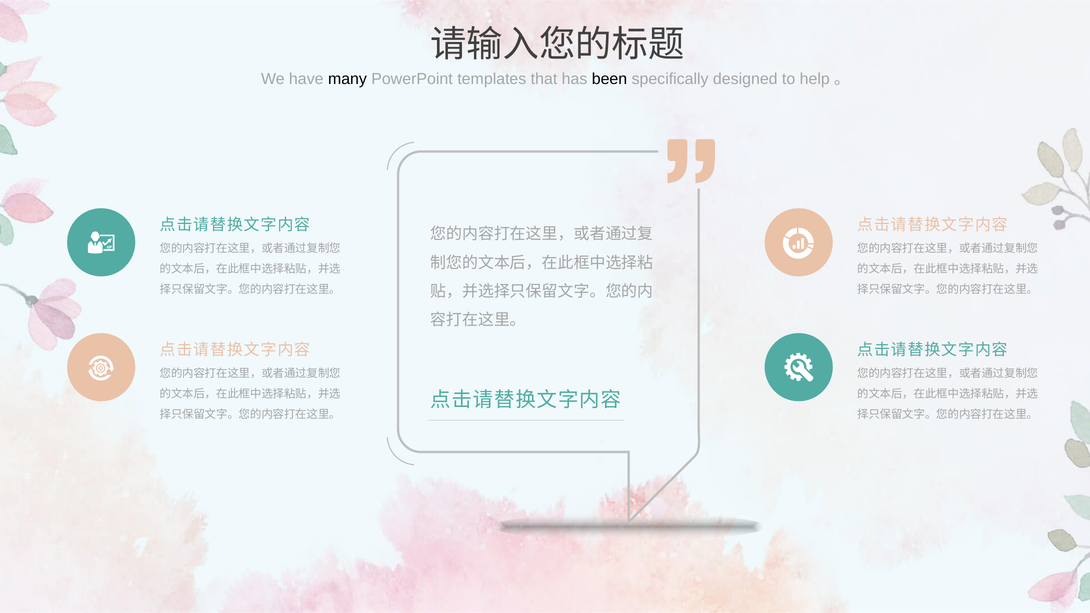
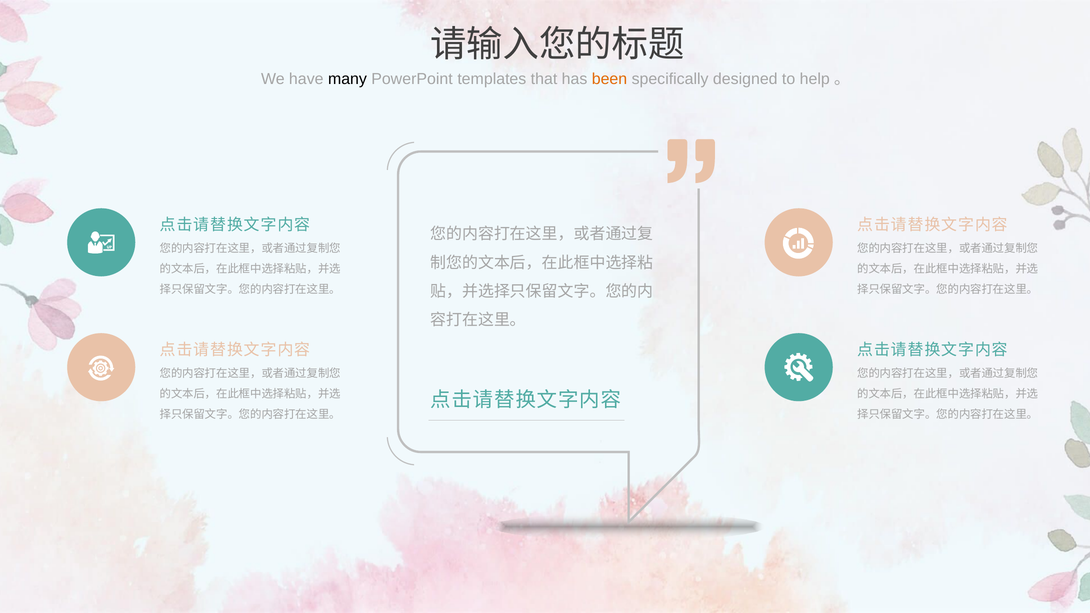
been colour: black -> orange (609, 79)
